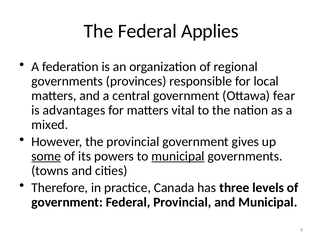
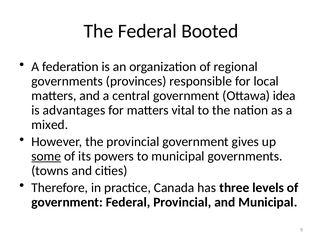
Applies: Applies -> Booted (210, 31)
fear: fear -> idea (284, 96)
municipal underline: present -> none (178, 156)
